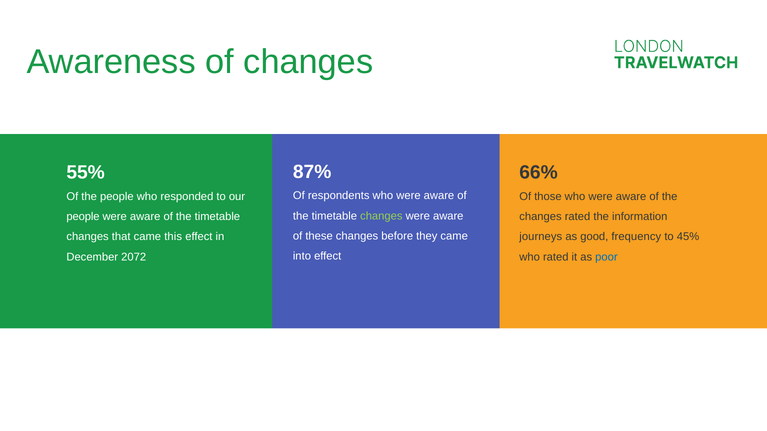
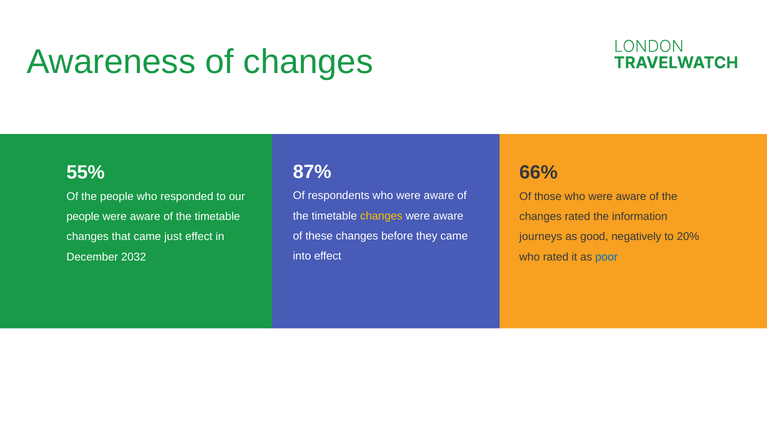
changes colour: light green -> yellow (381, 216)
this: this -> just (173, 237)
frequency: frequency -> negatively (636, 237)
45%: 45% -> 20% (688, 237)
2072: 2072 -> 2032 (134, 257)
